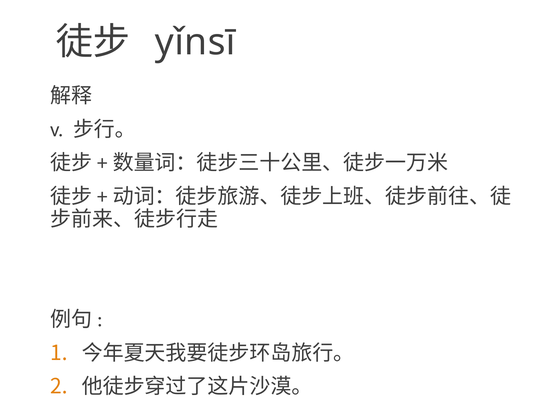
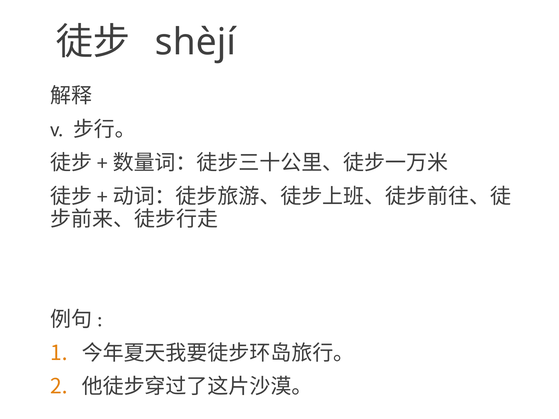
yǐnsī: yǐnsī -> shèjí (195, 42)
